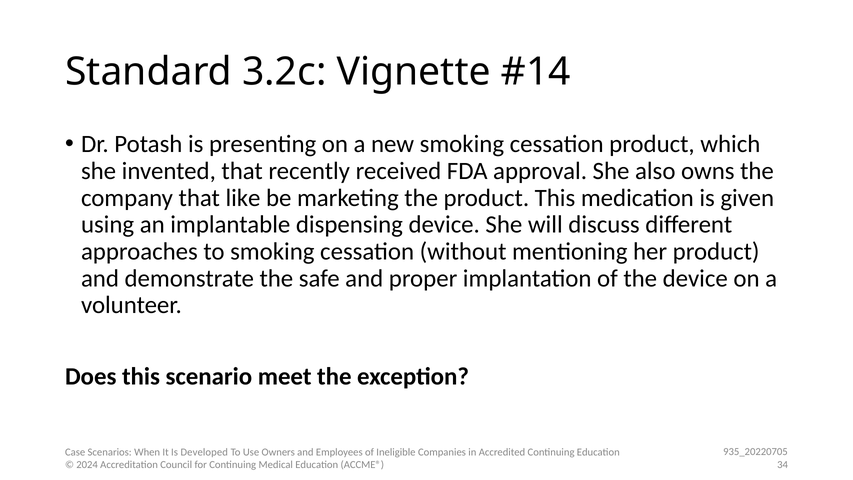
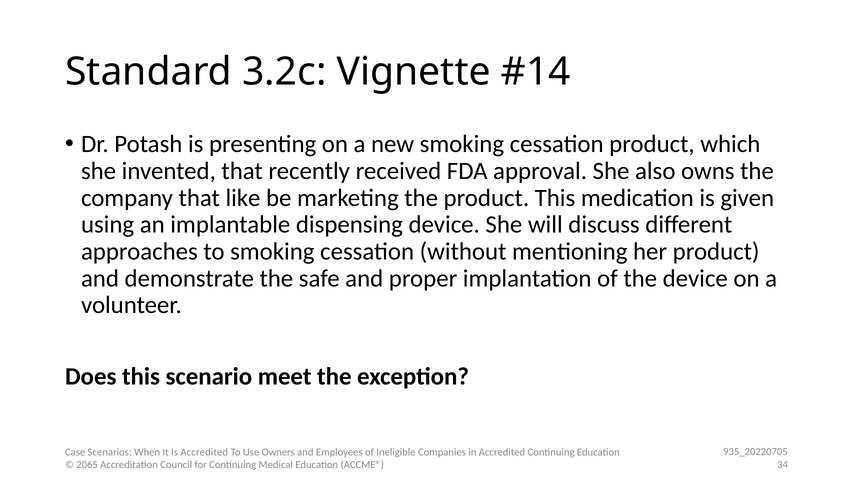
Is Developed: Developed -> Accredited (204, 452)
2024: 2024 -> 2065 (87, 465)
